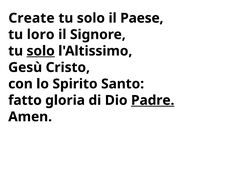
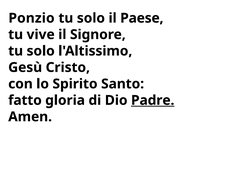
Create: Create -> Ponzio (32, 18)
loro: loro -> vive (41, 35)
solo underline: present -> none (41, 51)
